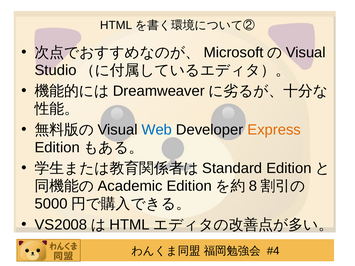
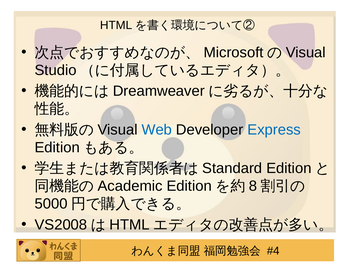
Express colour: orange -> blue (274, 130)
